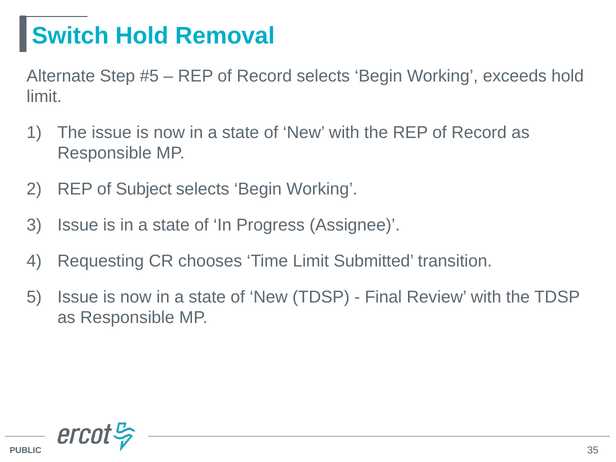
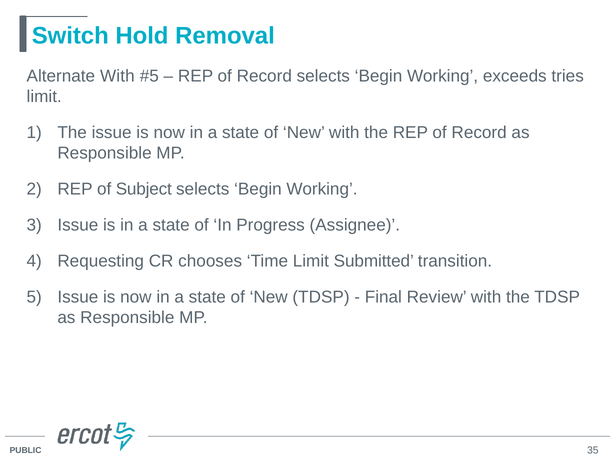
Alternate Step: Step -> With (117, 76)
exceeds hold: hold -> tries (568, 76)
